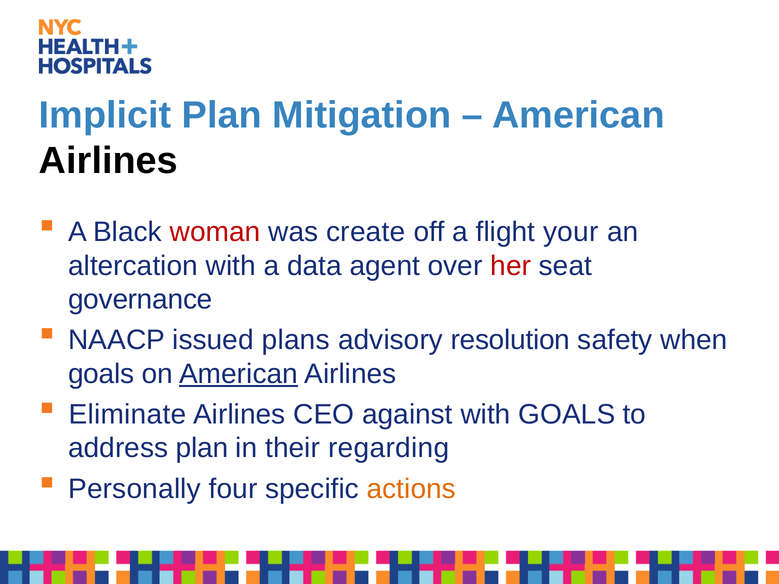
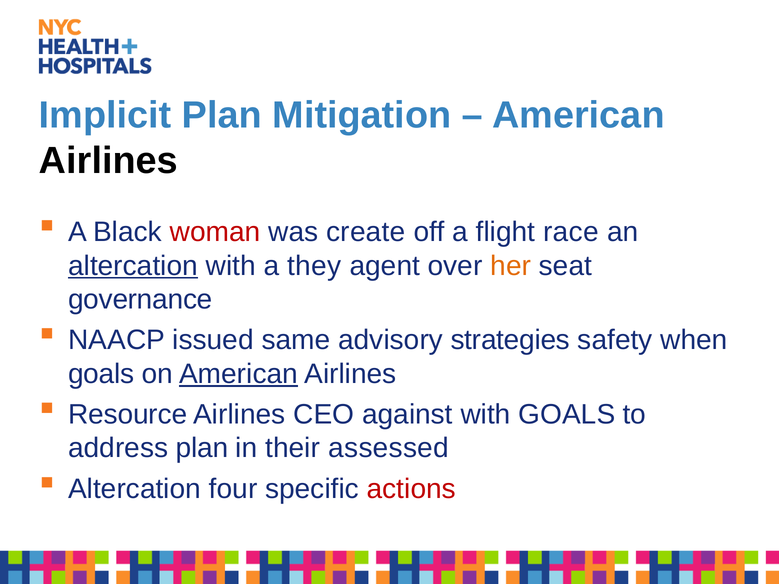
your: your -> race (571, 232)
altercation underline: none -> present (133, 266)
data: data -> they (314, 266)
her colour: red -> orange (511, 266)
plans: plans -> same (296, 340)
resolution: resolution -> strategies (510, 340)
Eliminate: Eliminate -> Resource (128, 415)
regarding: regarding -> assessed (389, 448)
Personally: Personally -> Altercation (135, 489)
actions colour: orange -> red (411, 489)
